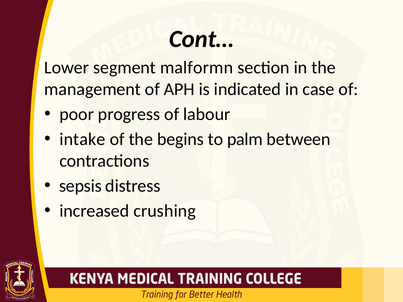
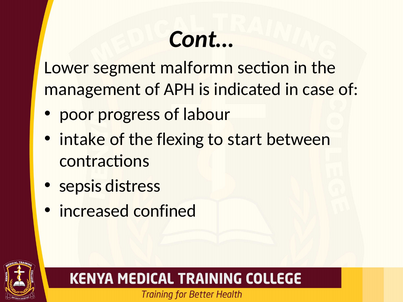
begins: begins -> flexing (181, 139)
palm: palm -> start (245, 139)
crushing: crushing -> confined (165, 211)
